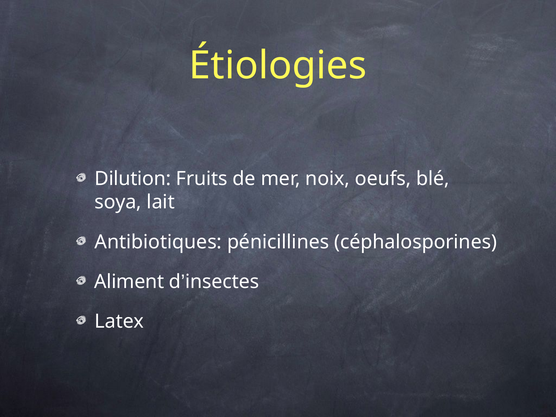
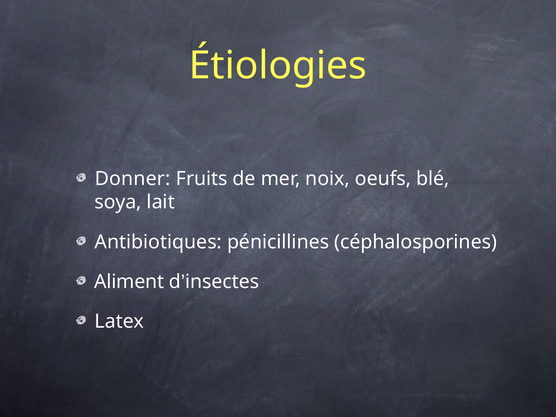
Dilution: Dilution -> Donner (133, 179)
